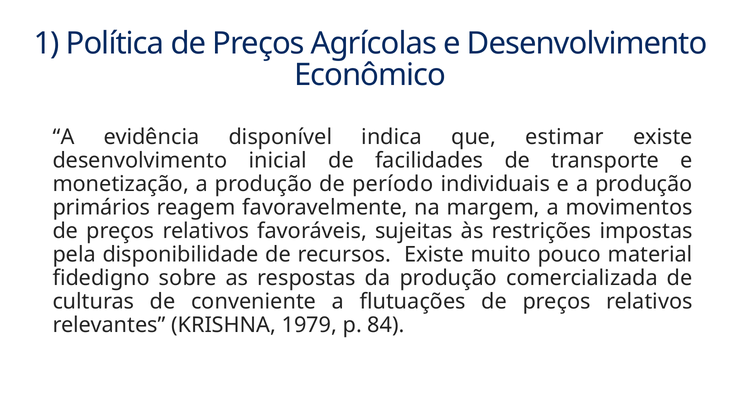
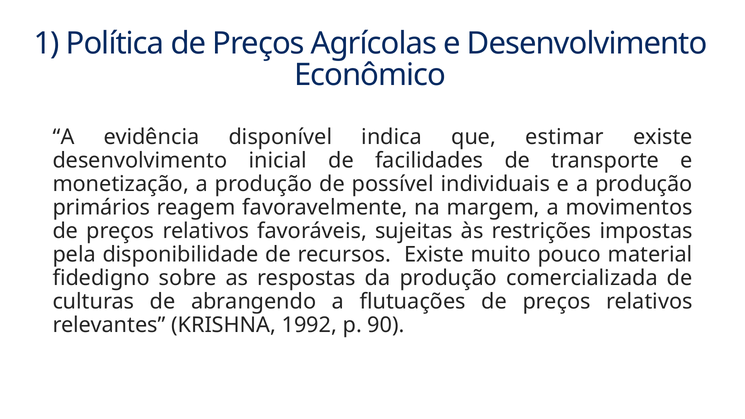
período: período -> possível (393, 184)
conveniente: conveniente -> abrangendo (254, 302)
1979: 1979 -> 1992 (309, 325)
84: 84 -> 90 (386, 325)
